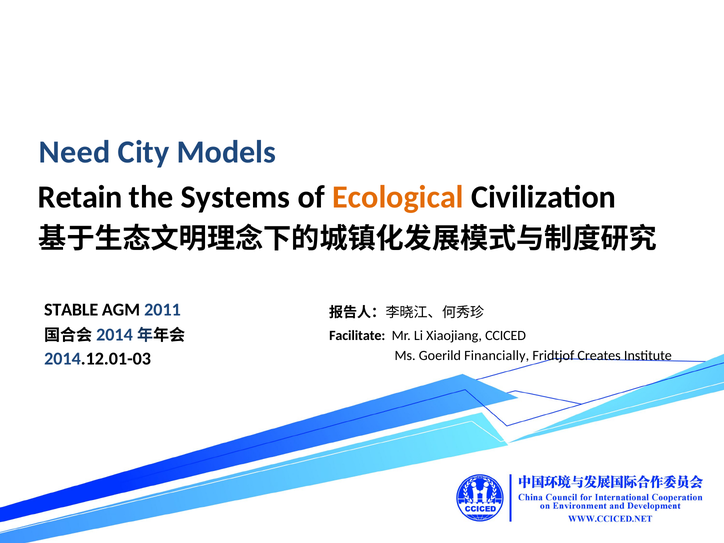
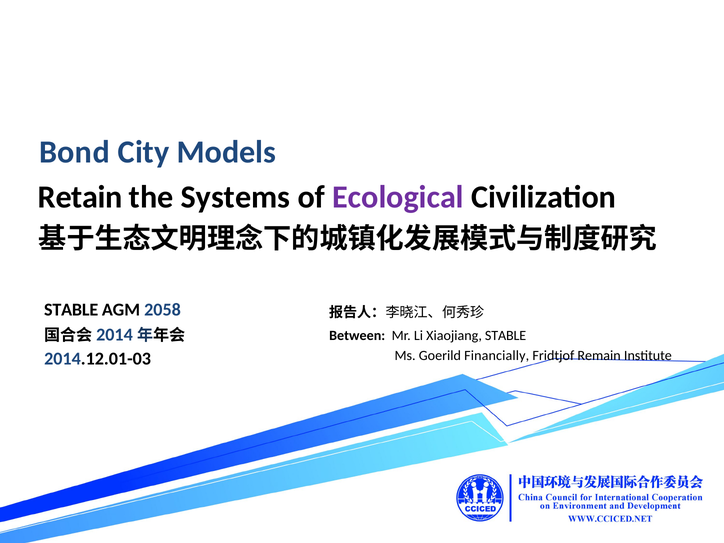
Need: Need -> Bond (74, 152)
Ecological colour: orange -> purple (398, 197)
2011: 2011 -> 2058 (163, 310)
Facilitate: Facilitate -> Between (357, 336)
Xiaojiang CCICED: CCICED -> STABLE (506, 336)
Creates: Creates -> Remain (599, 356)
